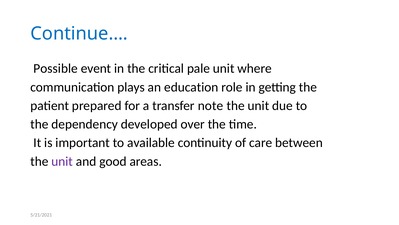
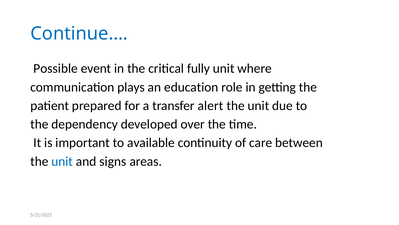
pale: pale -> fully (198, 68)
note: note -> alert (211, 105)
unit colour: purple -> blue (62, 161)
good: good -> signs (113, 161)
